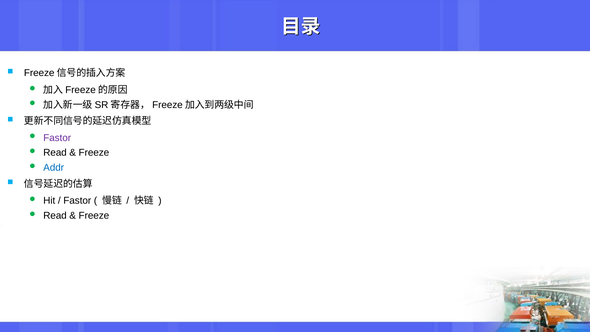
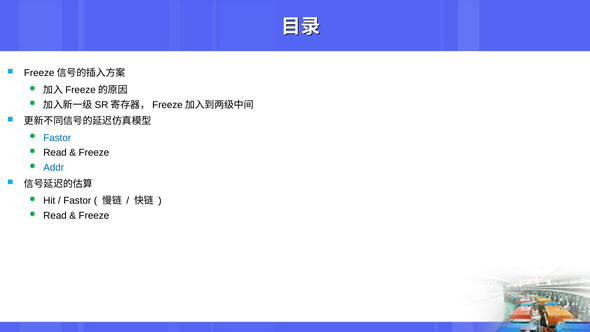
Fastor colour: purple -> blue (57, 138)
